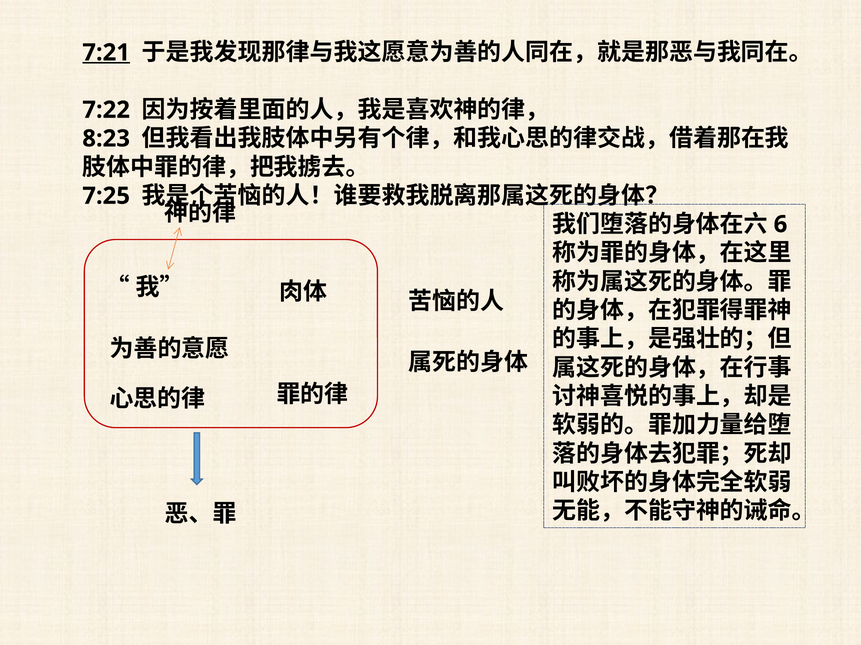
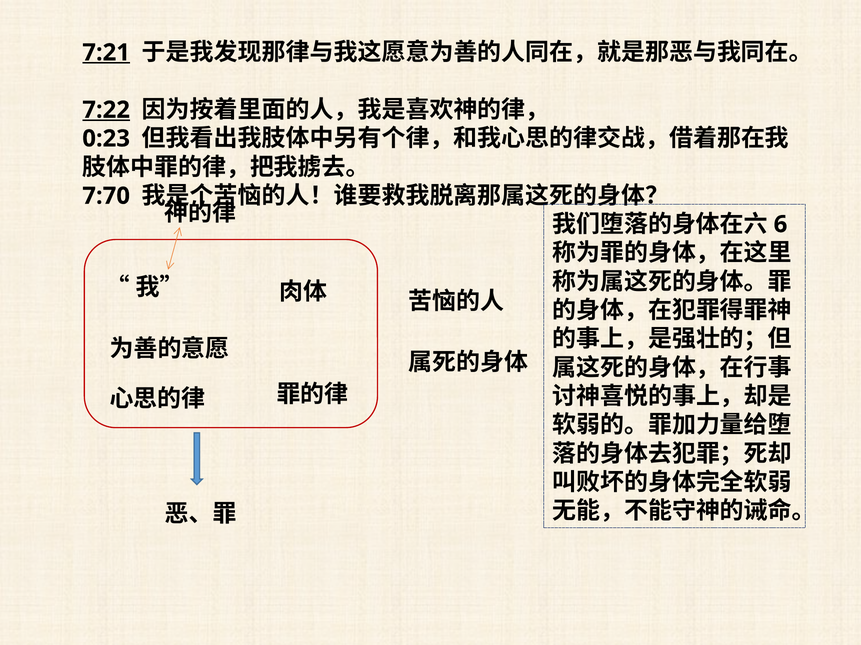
7:22 underline: none -> present (106, 110)
8:23: 8:23 -> 0:23 (106, 139)
7:25: 7:25 -> 7:70 (106, 196)
